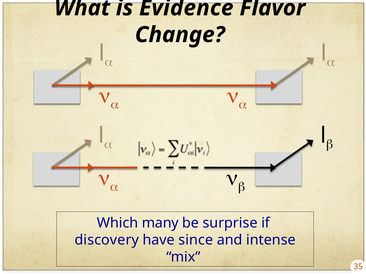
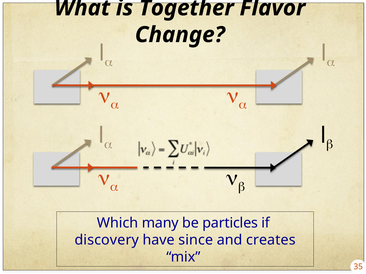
Evidence: Evidence -> Together (186, 8)
surprise: surprise -> particles (230, 223)
intense: intense -> creates (271, 240)
